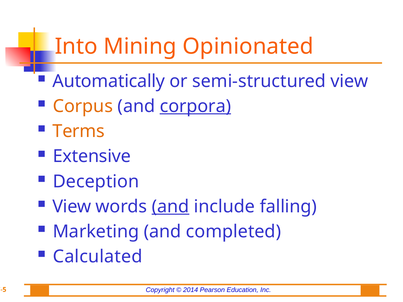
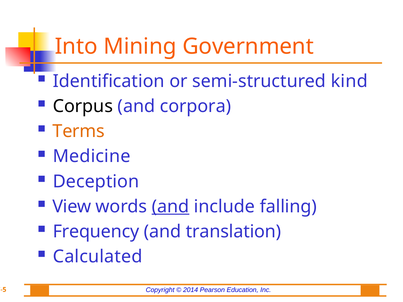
Opinionated: Opinionated -> Government (248, 47)
Automatically: Automatically -> Identification (109, 81)
semi-structured view: view -> kind (349, 81)
Corpus colour: orange -> black (83, 106)
corpora underline: present -> none (195, 106)
Extensive: Extensive -> Medicine (92, 156)
Marketing: Marketing -> Frequency (96, 232)
completed: completed -> translation (234, 232)
